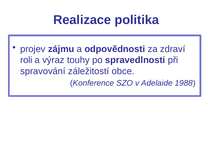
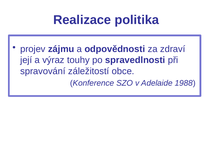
roli: roli -> její (26, 60)
